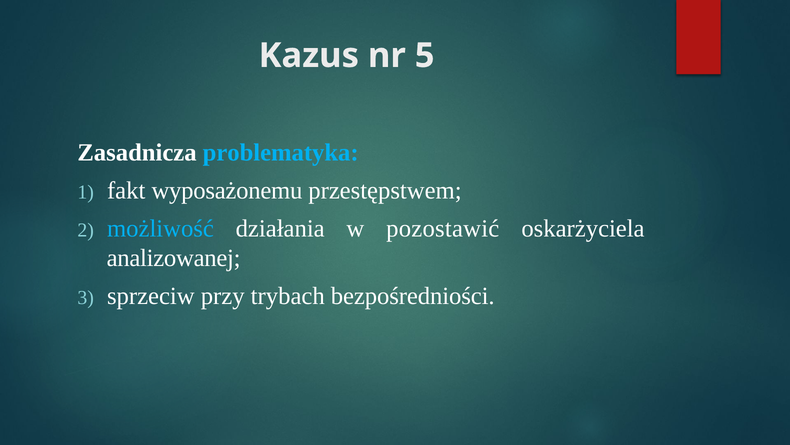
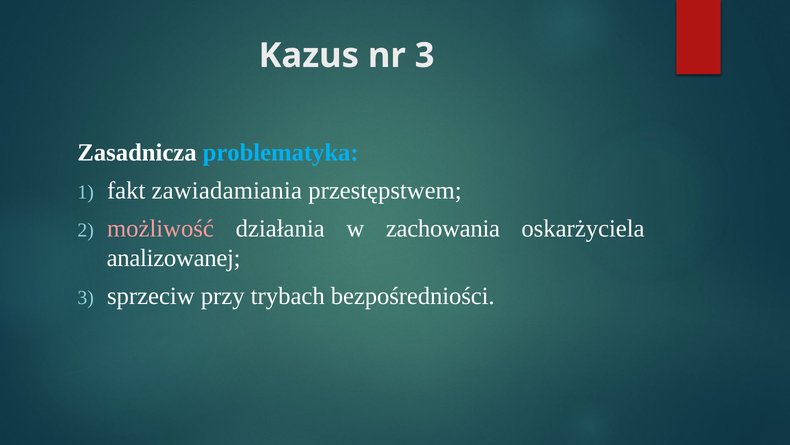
nr 5: 5 -> 3 (425, 55)
wyposażonemu: wyposażonemu -> zawiadamiania (227, 190)
możliwość colour: light blue -> pink (160, 228)
pozostawić: pozostawić -> zachowania (443, 228)
